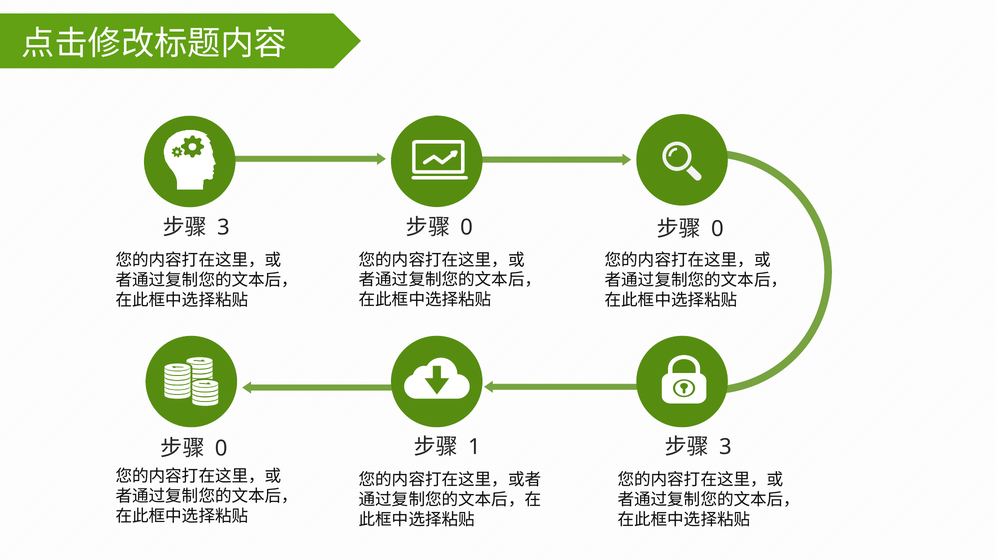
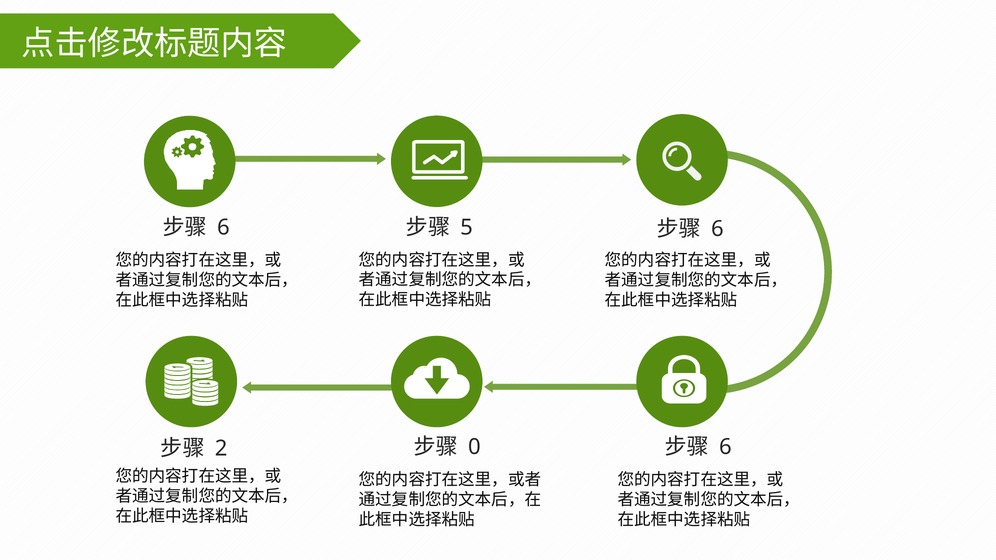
3: 3 -> 6 (223, 228)
0: 0 -> 5 (467, 228)
0: 0 -> 6 (717, 229)
1: 1 -> 0 (474, 447)
3: 3 -> 6 (725, 447)
0: 0 -> 2 (221, 449)
